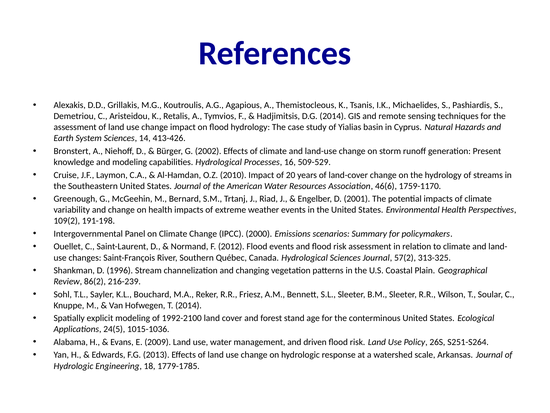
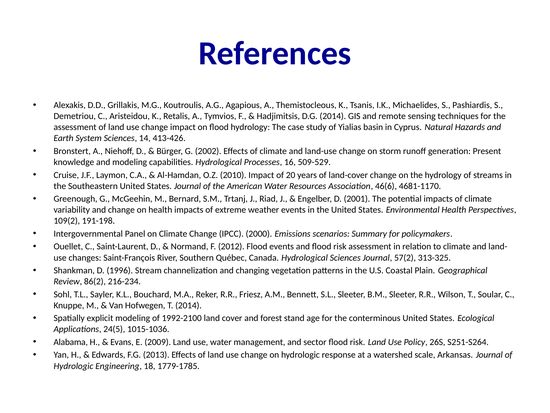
1759-1170: 1759-1170 -> 4681-1170 (420, 186)
216-239: 216-239 -> 216-234 (124, 281)
driven: driven -> sector (315, 342)
